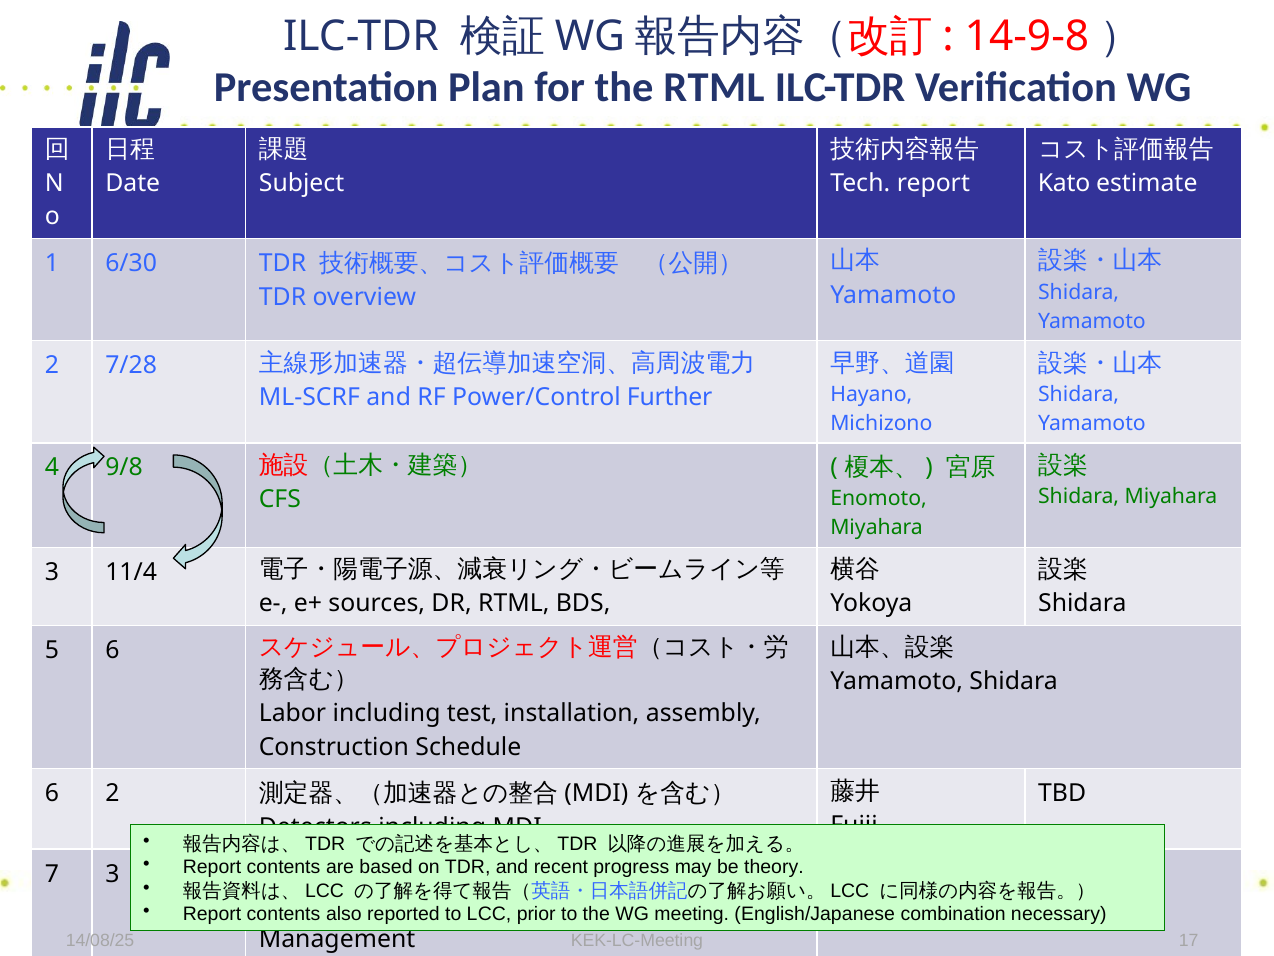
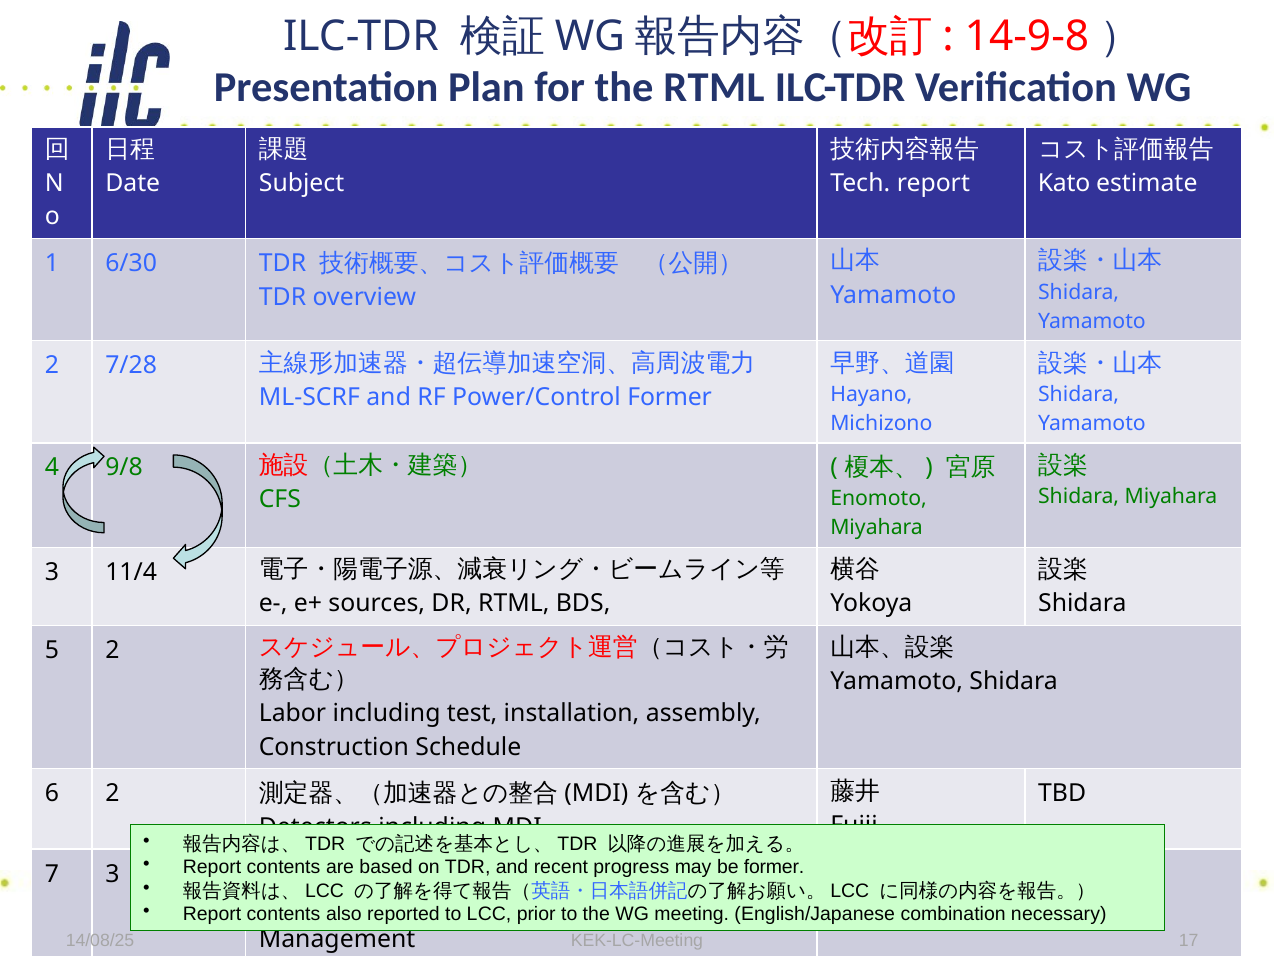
Power/Control Further: Further -> Former (670, 397)
5 6: 6 -> 2 (112, 650)
be theory: theory -> former (774, 867)
